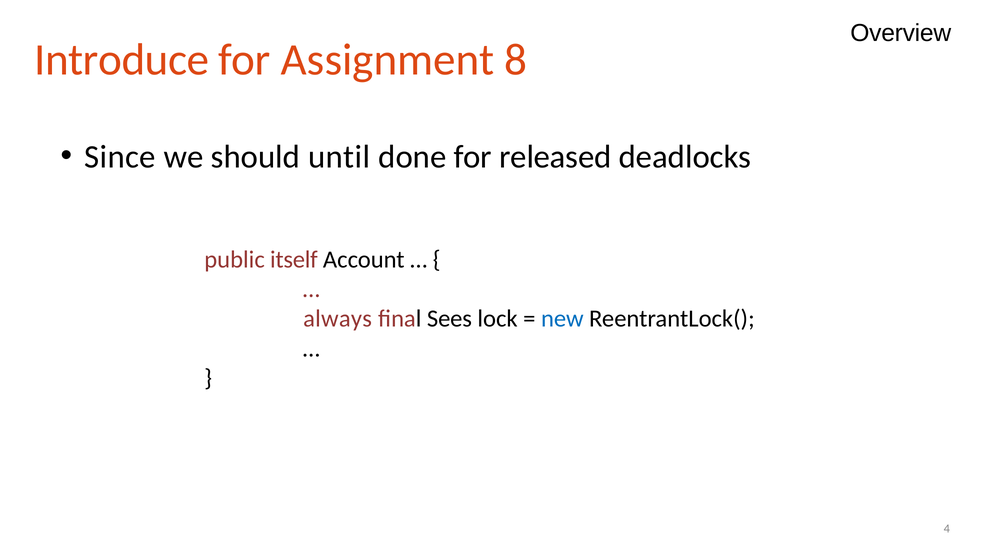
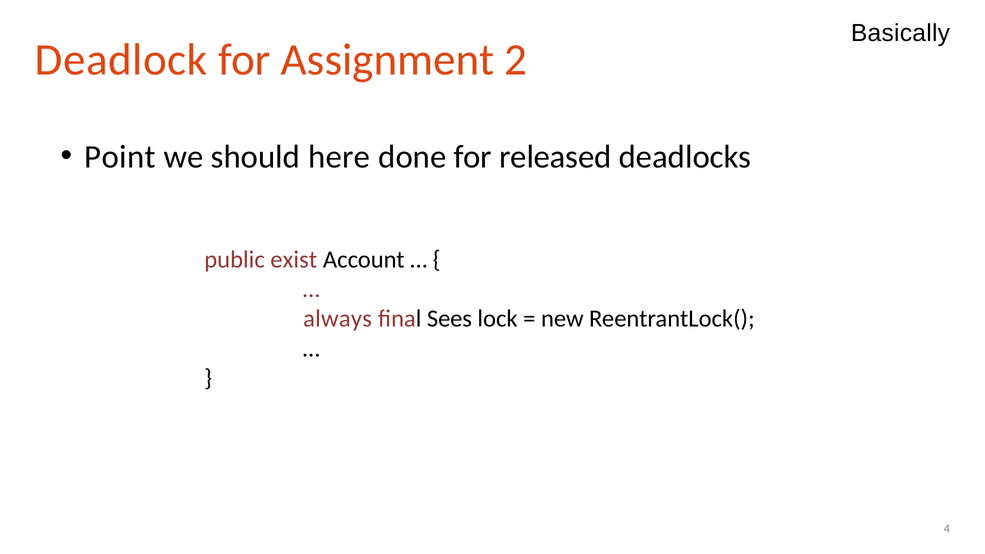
Overview: Overview -> Basically (901, 33)
Introduce: Introduce -> Deadlock (121, 60)
8: 8 -> 2 (516, 60)
Since: Since -> Point (120, 157)
until: until -> here (339, 157)
itself: itself -> exist (294, 260)
new colour: blue -> black (562, 319)
